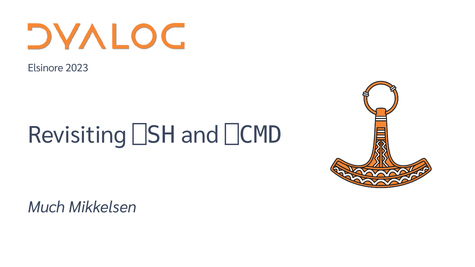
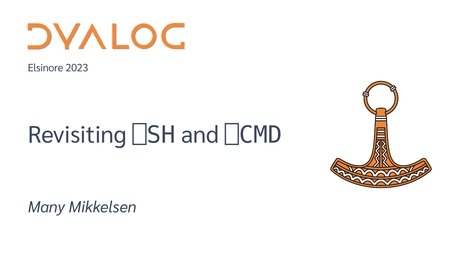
Much: Much -> Many (46, 207)
